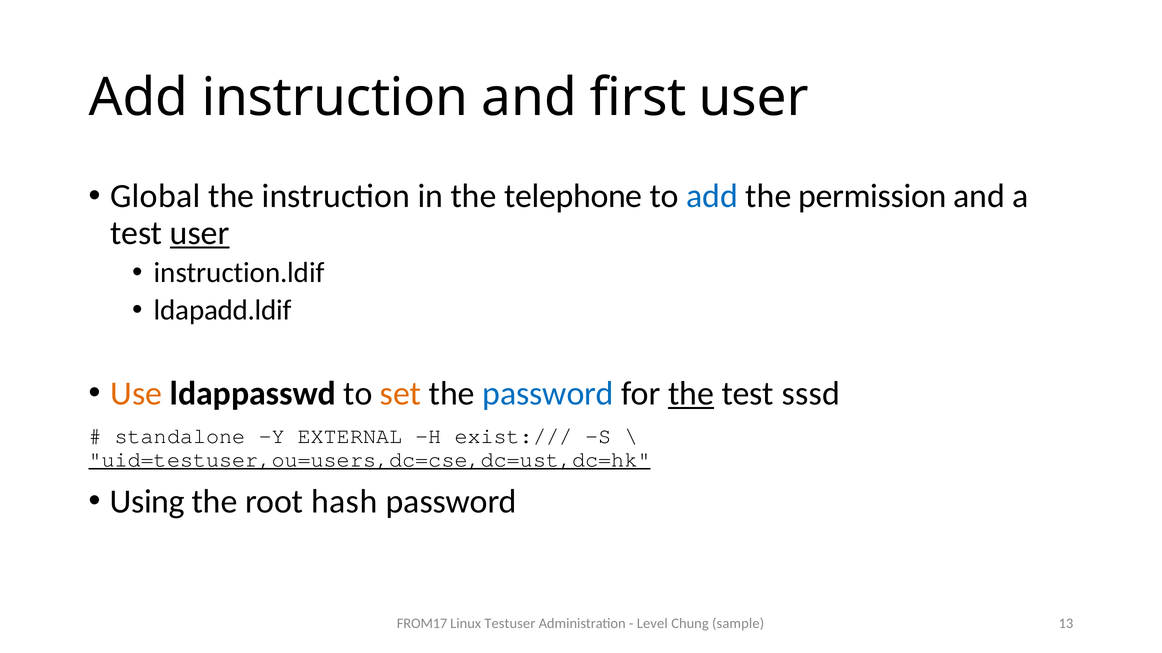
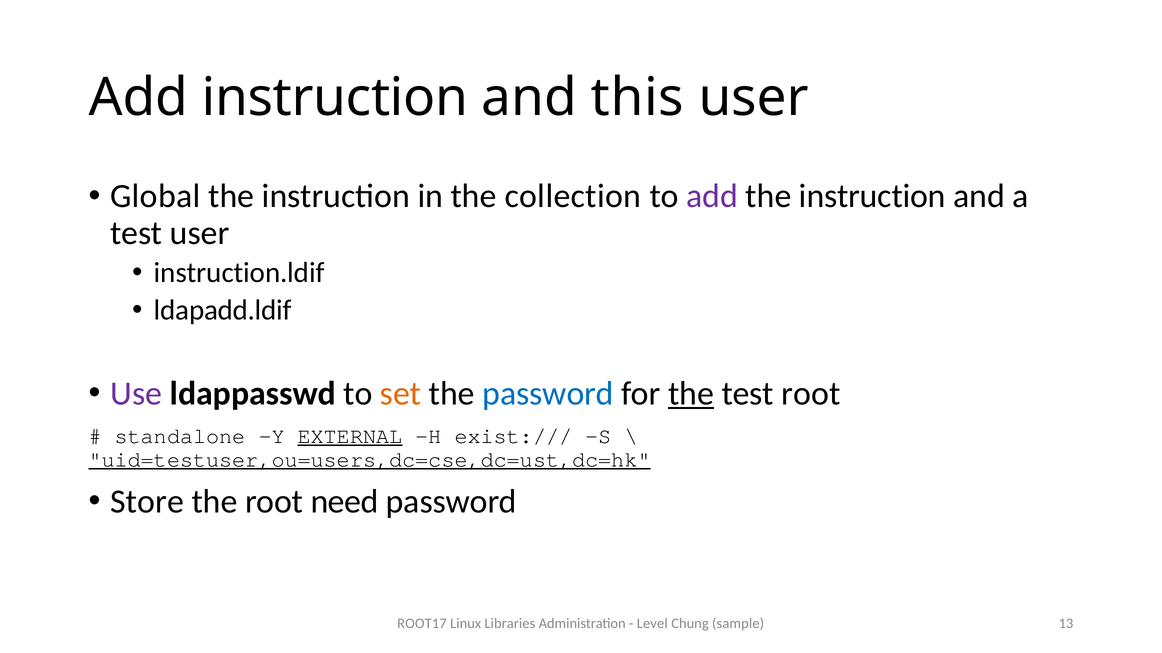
first: first -> this (637, 98)
telephone: telephone -> collection (573, 196)
add colour: blue -> purple (712, 196)
permission: permission -> instruction (872, 196)
user underline: present -> none (200, 233)
Use colour: orange -> purple (136, 394)
test sssd: sssd -> root (811, 394)
EXTERNAL underline: none -> present (350, 436)
Using: Using -> Store (147, 502)
hash: hash -> need (345, 502)
FROM17: FROM17 -> ROOT17 (422, 624)
Testuser: Testuser -> Libraries (510, 624)
